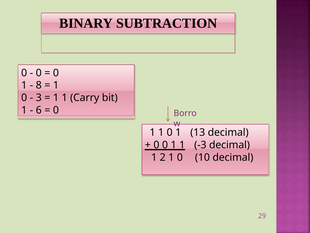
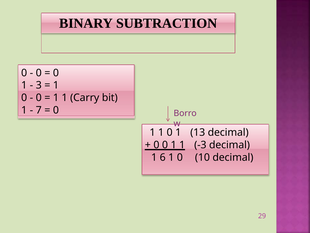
8: 8 -> 3 (39, 85)
3: 3 -> 0 (39, 98)
6: 6 -> 7 (39, 110)
2: 2 -> 6 (163, 157)
